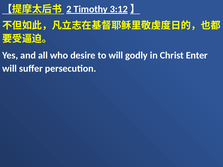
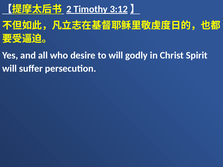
Enter: Enter -> Spirit (197, 55)
